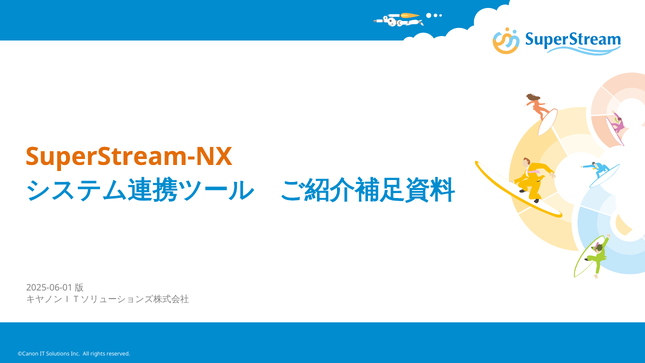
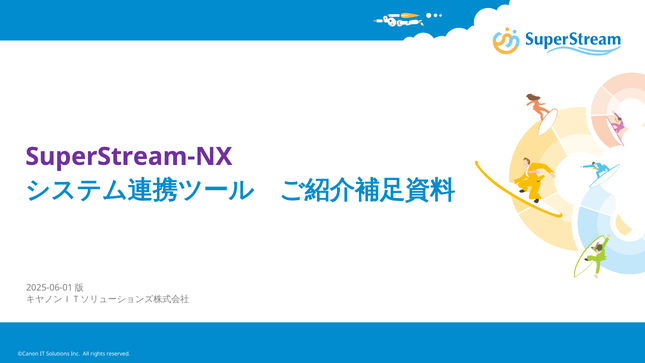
SuperStream-NX colour: orange -> purple (129, 157)
